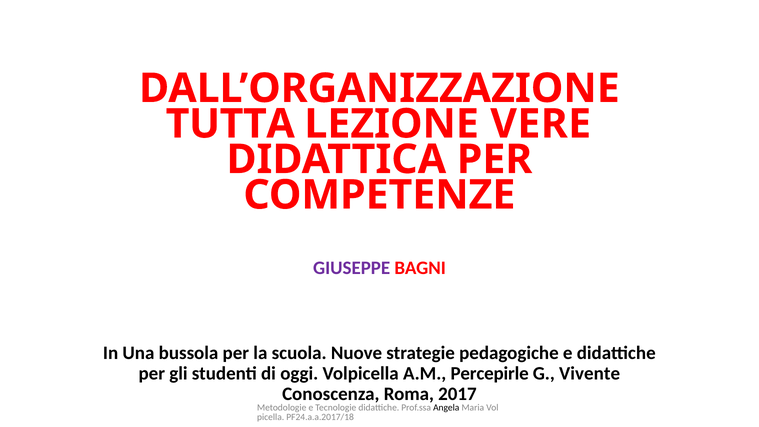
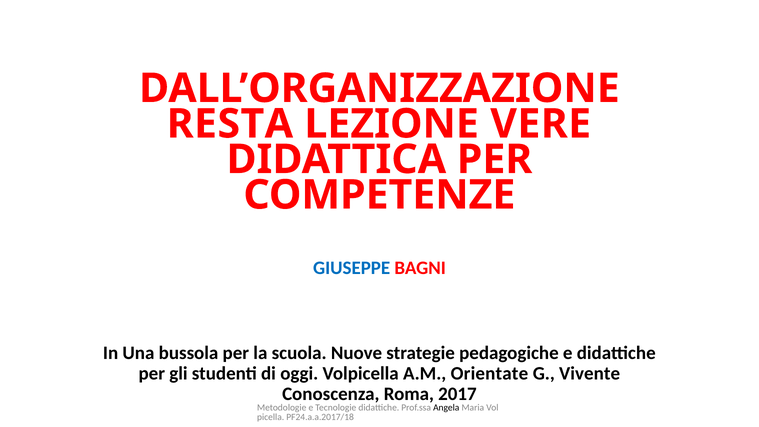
TUTTA: TUTTA -> RESTA (230, 124)
GIUSEPPE colour: purple -> blue (352, 268)
Percepirle: Percepirle -> Orientate (489, 374)
